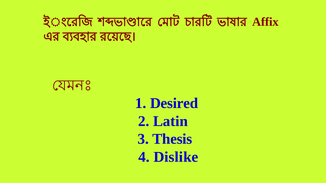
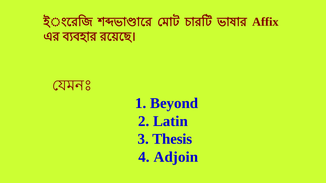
Desired: Desired -> Beyond (174, 103)
Dislike: Dislike -> Adjoin (176, 157)
